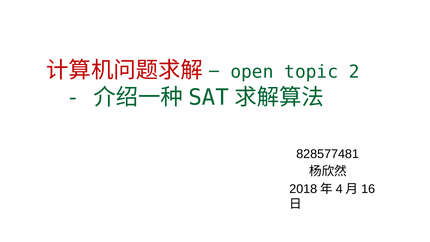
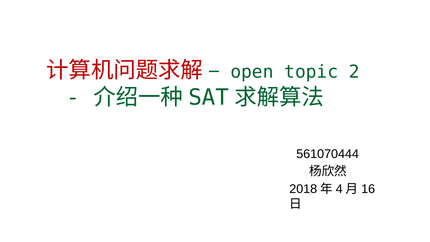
828577481: 828577481 -> 561070444 (328, 154)
